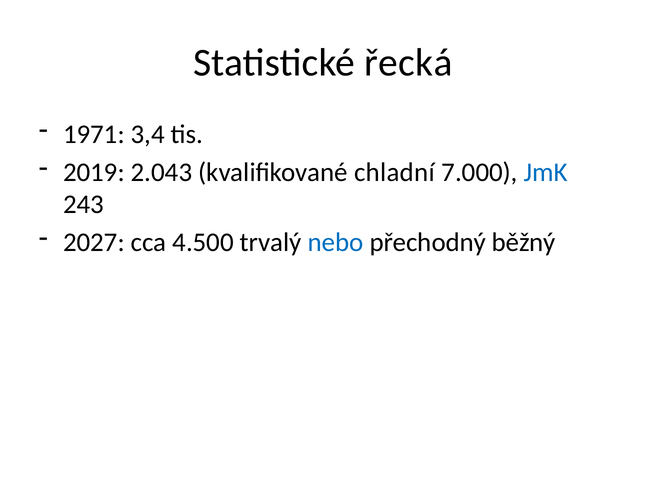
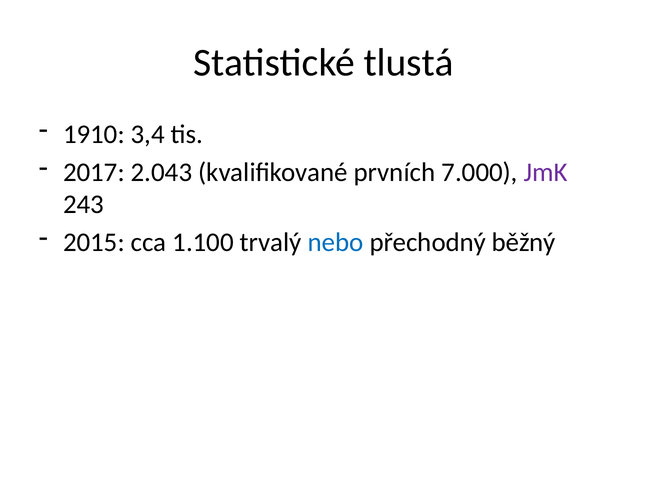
řecká: řecká -> tlustá (409, 63)
1971: 1971 -> 1910 (94, 135)
2019: 2019 -> 2017 (94, 172)
chladní: chladní -> prvních (395, 172)
JmK colour: blue -> purple (546, 172)
2027: 2027 -> 2015 (94, 242)
4.500: 4.500 -> 1.100 (203, 242)
